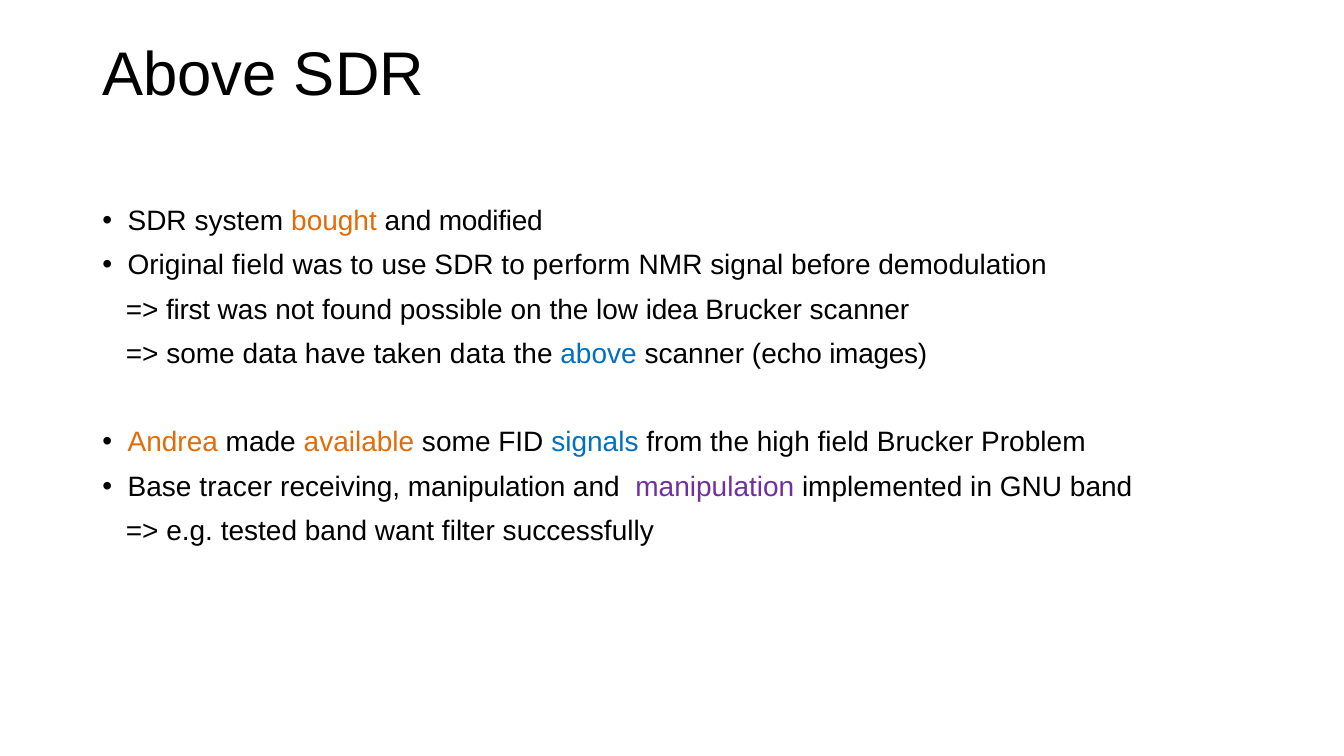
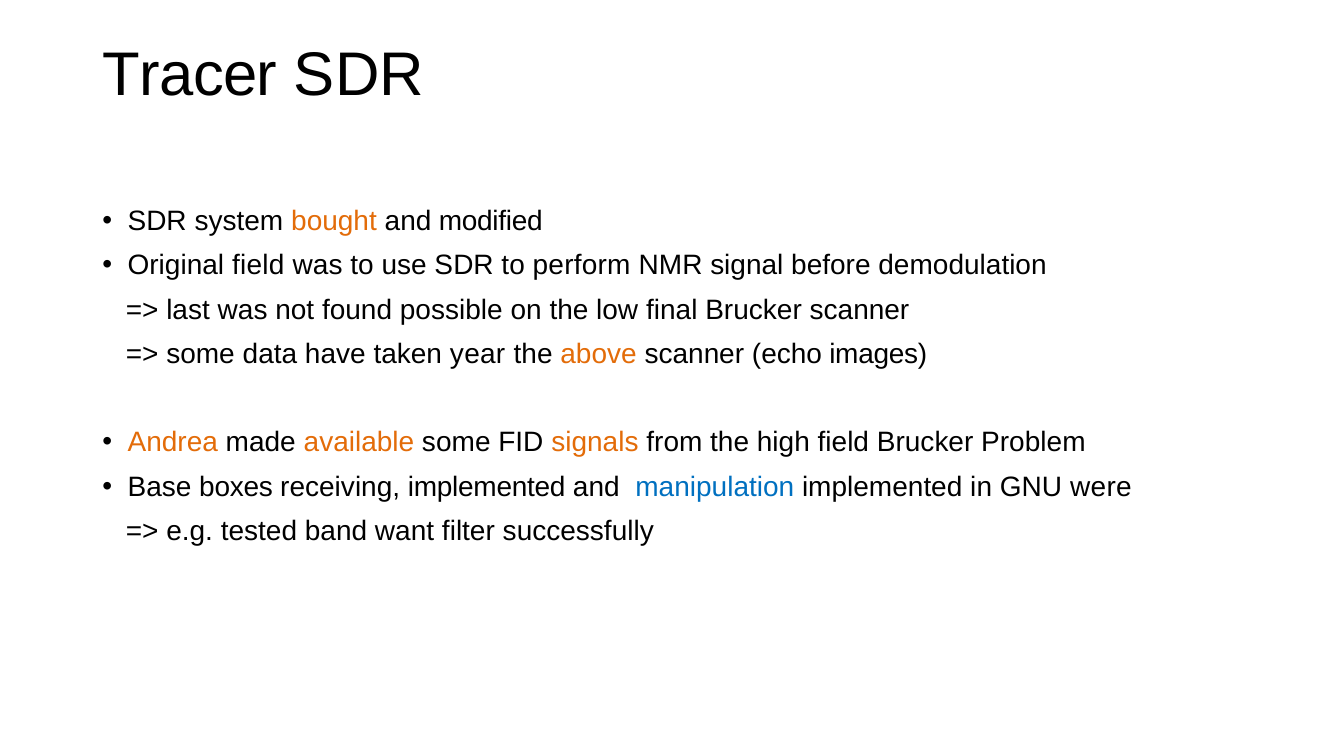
Above: Above -> Tracer (190, 75)
first: first -> last (188, 310)
idea: idea -> final (672, 310)
taken data: data -> year (478, 354)
above colour: blue -> orange (599, 354)
signals colour: blue -> orange (595, 443)
tracer: tracer -> boxes (236, 487)
receiving manipulation: manipulation -> implemented (487, 487)
manipulation colour: purple -> blue (715, 487)
GNU band: band -> were (1101, 487)
